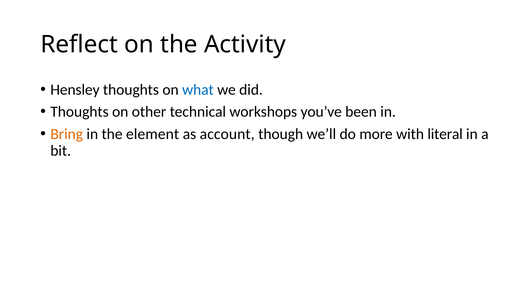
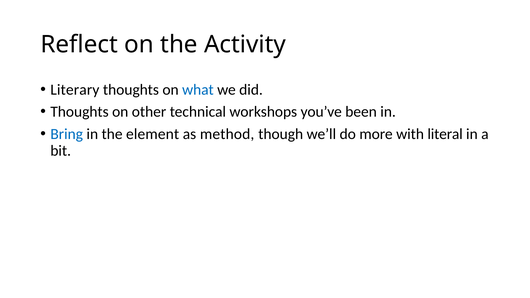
Hensley: Hensley -> Literary (75, 90)
Bring colour: orange -> blue (67, 134)
account: account -> method (227, 134)
